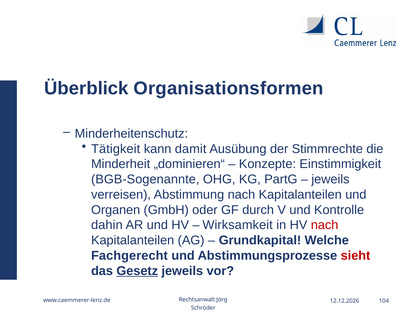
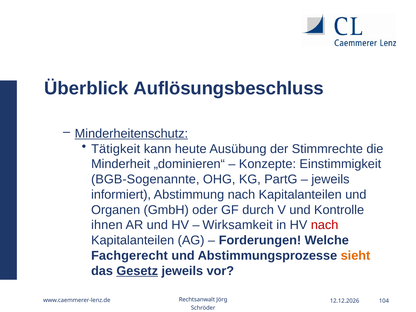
Organisationsformen: Organisationsformen -> Auflösungsbeschluss (229, 88)
Minderheitenschutz underline: none -> present (131, 134)
damit: damit -> heute (191, 149)
verreisen: verreisen -> informiert (121, 195)
dahin: dahin -> ihnen (107, 225)
Grundkapital: Grundkapital -> Forderungen (260, 240)
sieht colour: red -> orange (355, 256)
